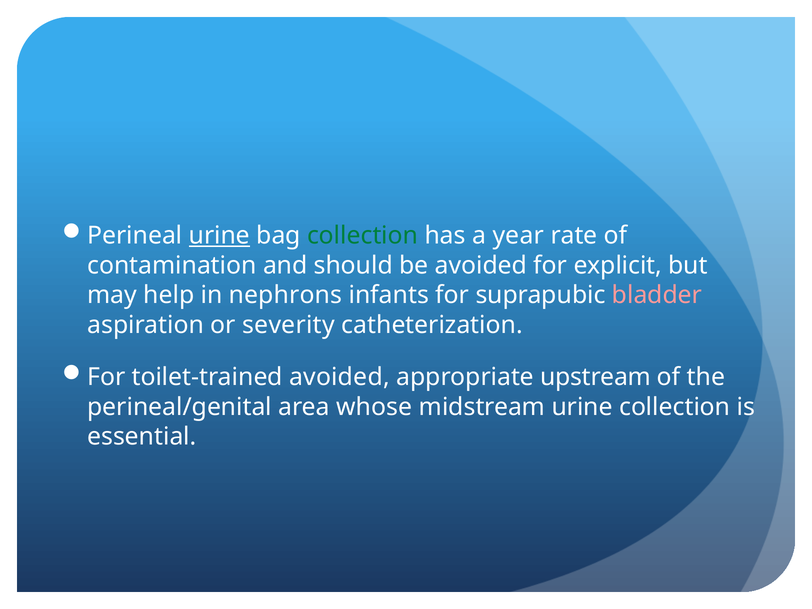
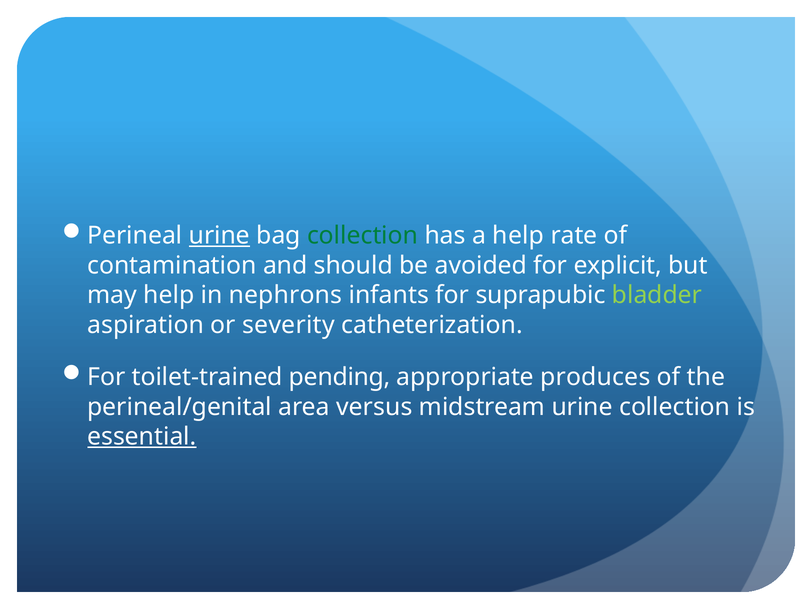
a year: year -> help (518, 236)
bladder colour: pink -> light green (657, 295)
toilet-trained avoided: avoided -> pending (340, 377)
upstream: upstream -> produces (595, 377)
whose: whose -> versus (374, 407)
essential underline: none -> present (142, 437)
